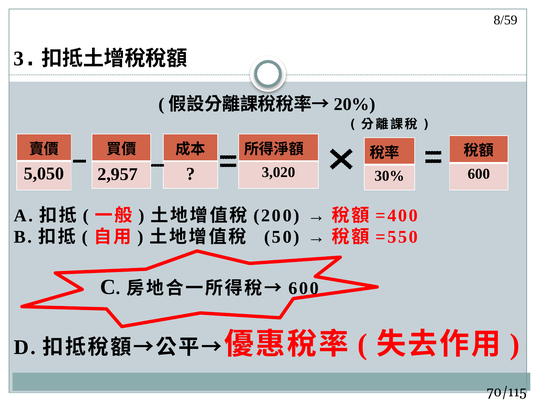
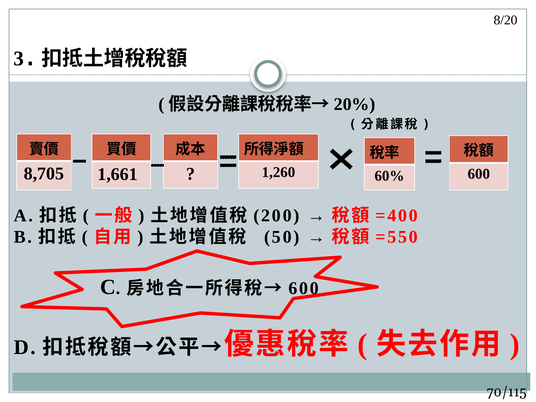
8/59: 8/59 -> 8/20 (506, 20)
3,020: 3,020 -> 1,260 (278, 172)
5,050: 5,050 -> 8,705 (44, 174)
2,957: 2,957 -> 1,661 (118, 174)
30%: 30% -> 60% (389, 176)
